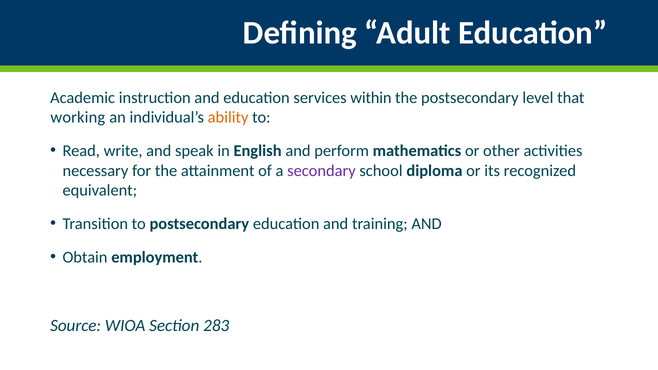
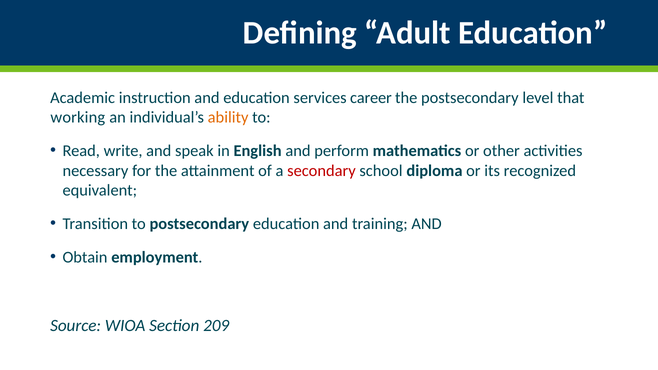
within: within -> career (371, 98)
secondary colour: purple -> red (321, 171)
283: 283 -> 209 (216, 326)
